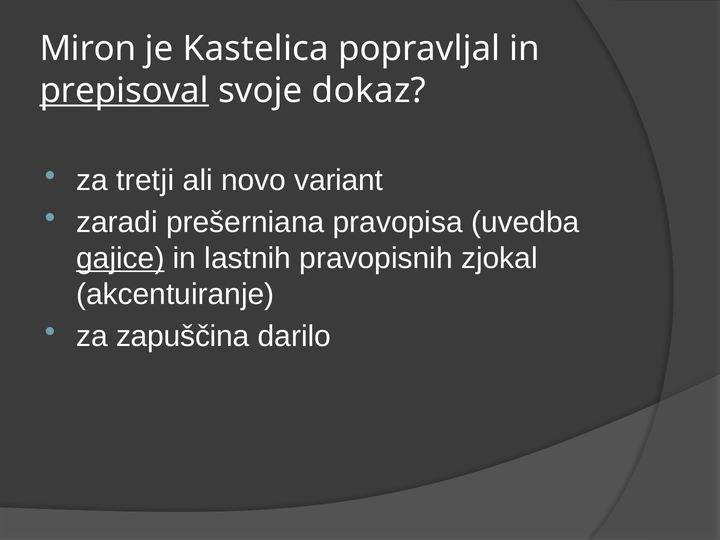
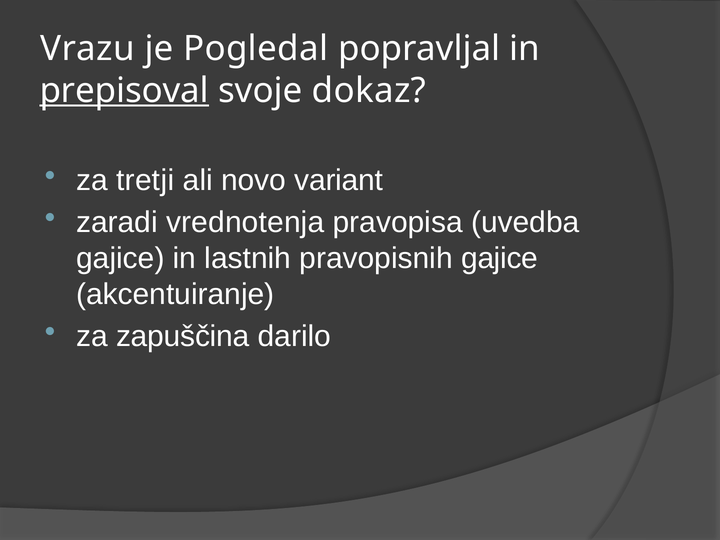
Miron: Miron -> Vrazu (88, 49)
Kastelica: Kastelica -> Pogledal (256, 49)
prešerniana: prešerniana -> vrednotenja (245, 222)
gajice underline: present -> none (120, 258)
pravopisnih zjokal: zjokal -> gajice (500, 258)
